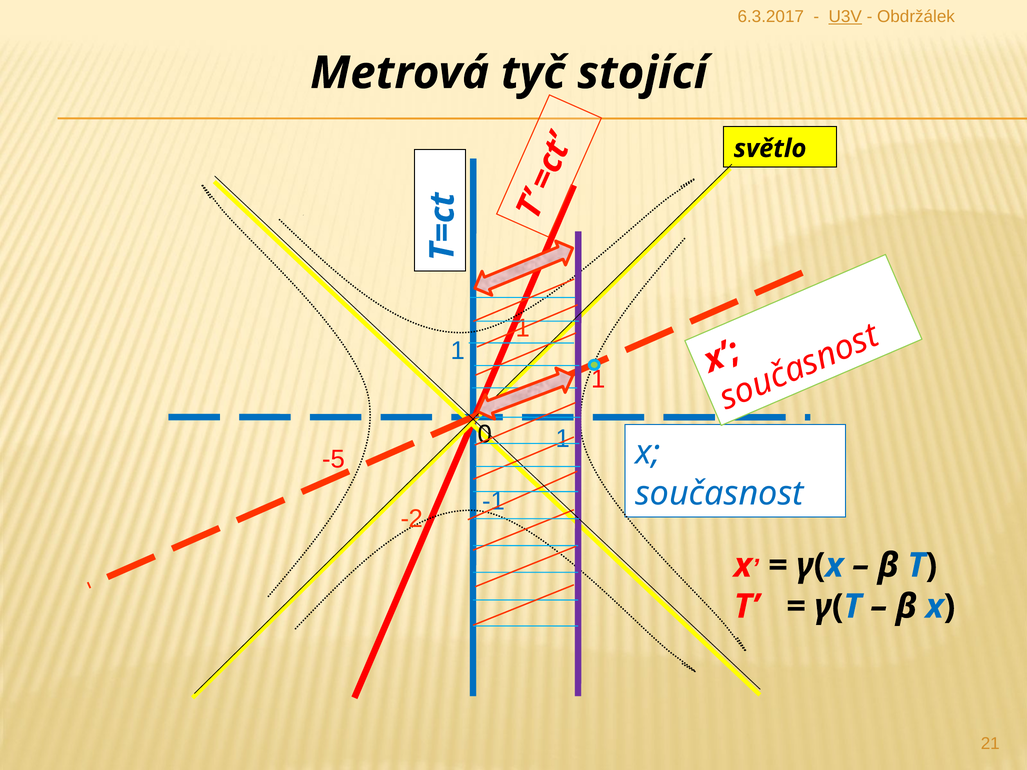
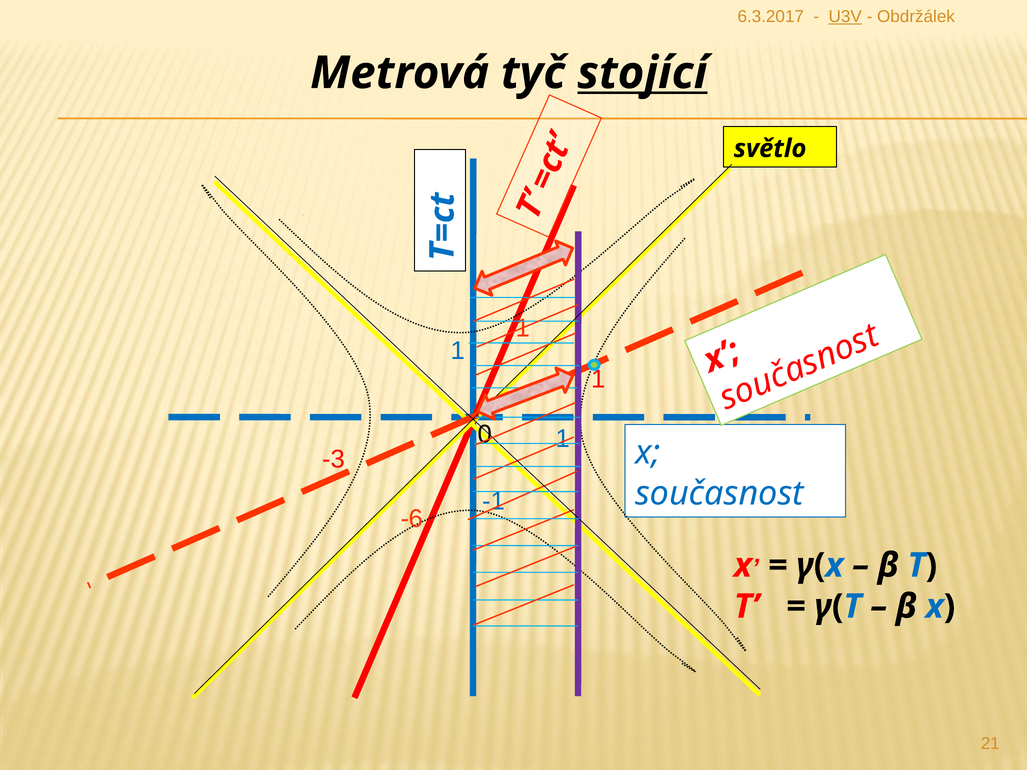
stojící underline: none -> present (642, 73)
-5: -5 -> -3 (334, 459)
-2: -2 -> -6 (412, 519)
